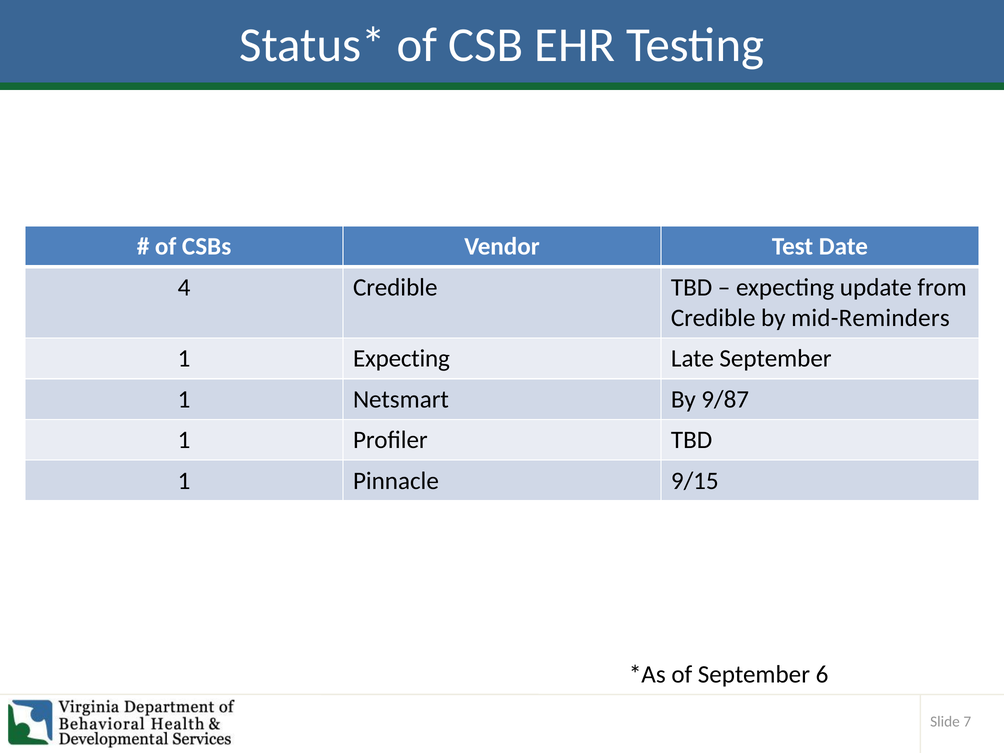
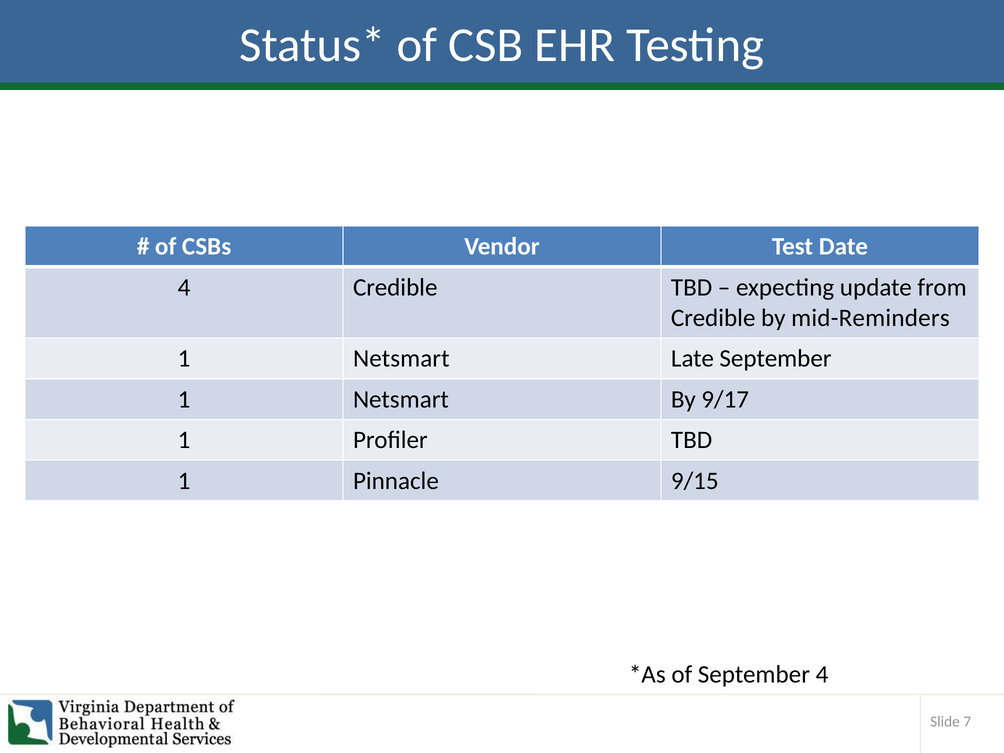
Expecting: Expecting -> Netsmart (401, 359)
9/87: 9/87 -> 9/17 (725, 399)
September 6: 6 -> 4 (822, 674)
